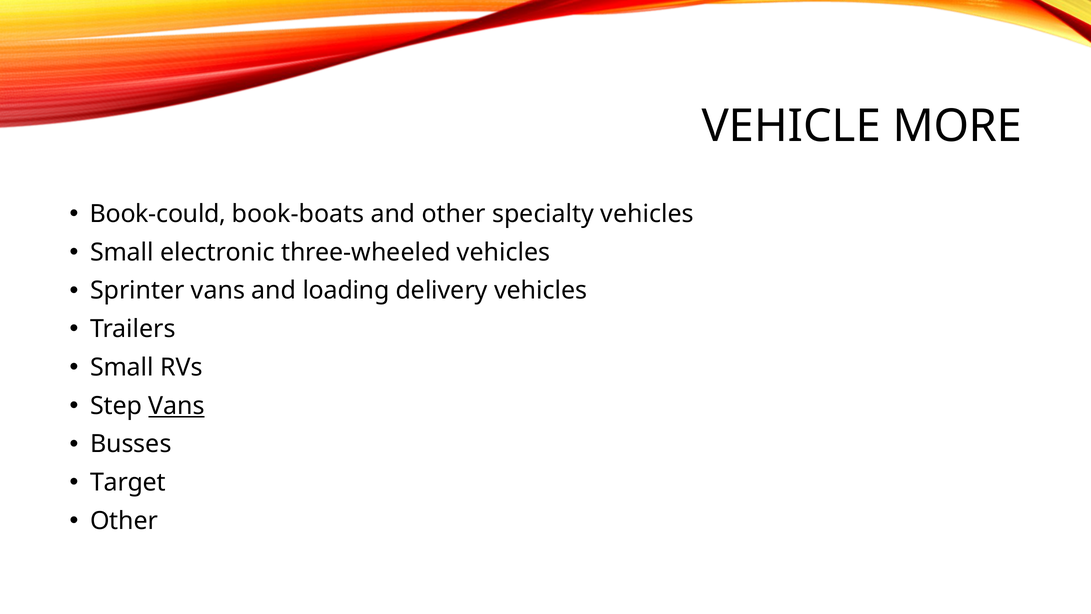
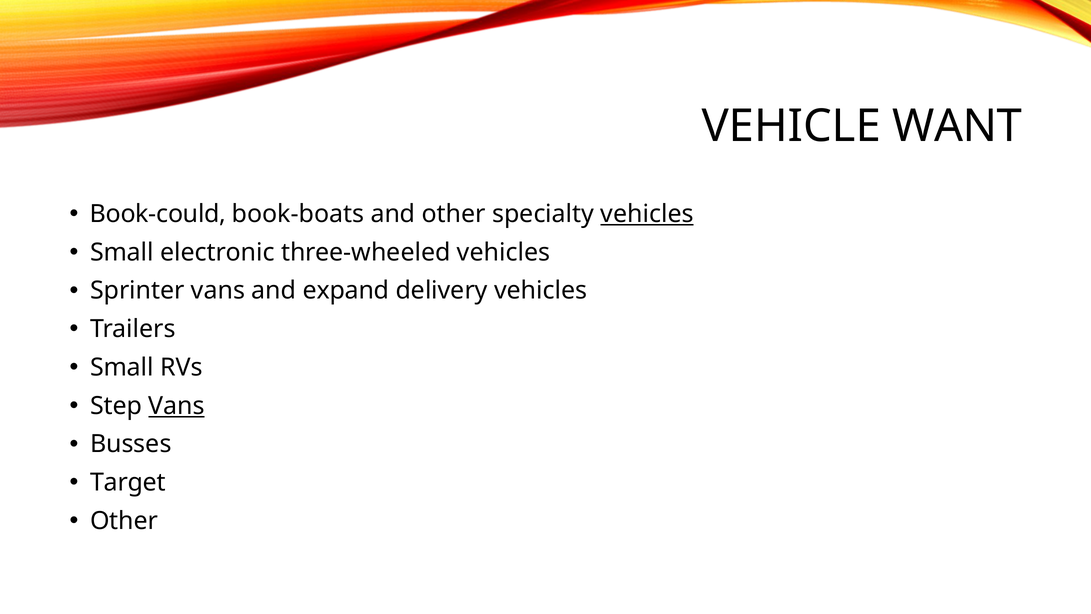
MORE: MORE -> WANT (957, 126)
vehicles underline: none -> present (647, 214)
loading: loading -> expand (346, 291)
